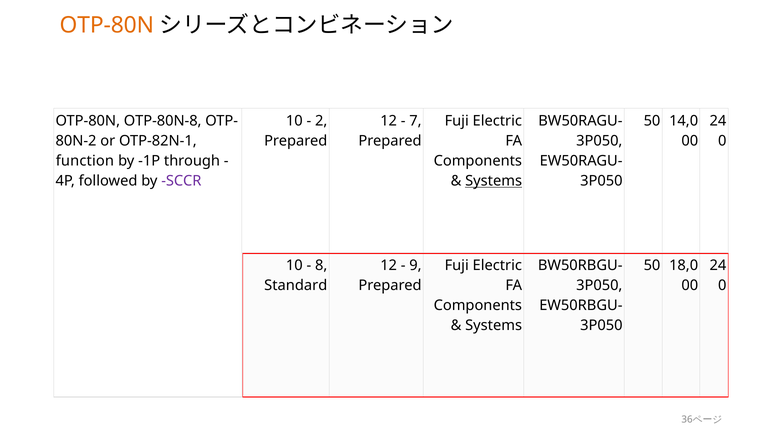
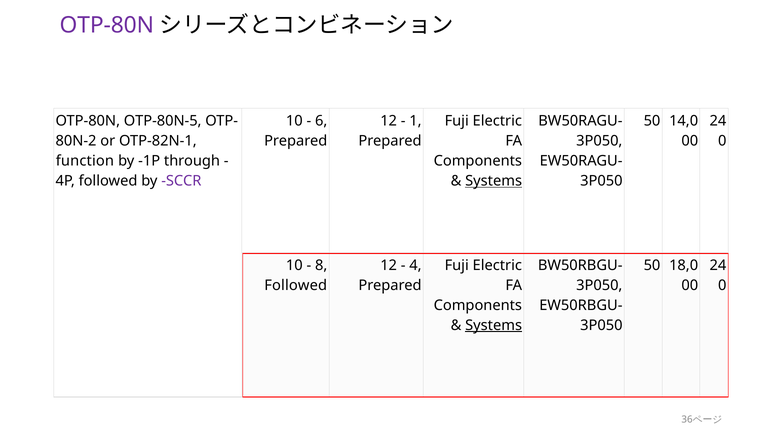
OTP-80N colour: orange -> purple (107, 25)
OTP-80N-8: OTP-80N-8 -> OTP-80N-5 (163, 121)
2: 2 -> 6 (321, 121)
7: 7 -> 1 (415, 121)
9: 9 -> 4 (415, 265)
Standard: Standard -> Followed (296, 285)
Systems underline: none -> present (494, 325)
